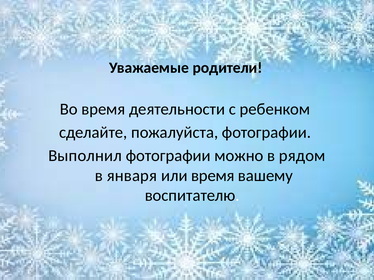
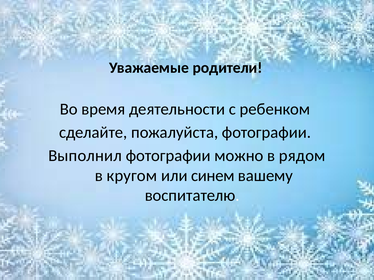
января: января -> кругом (132, 176)
или время: время -> синем (213, 176)
